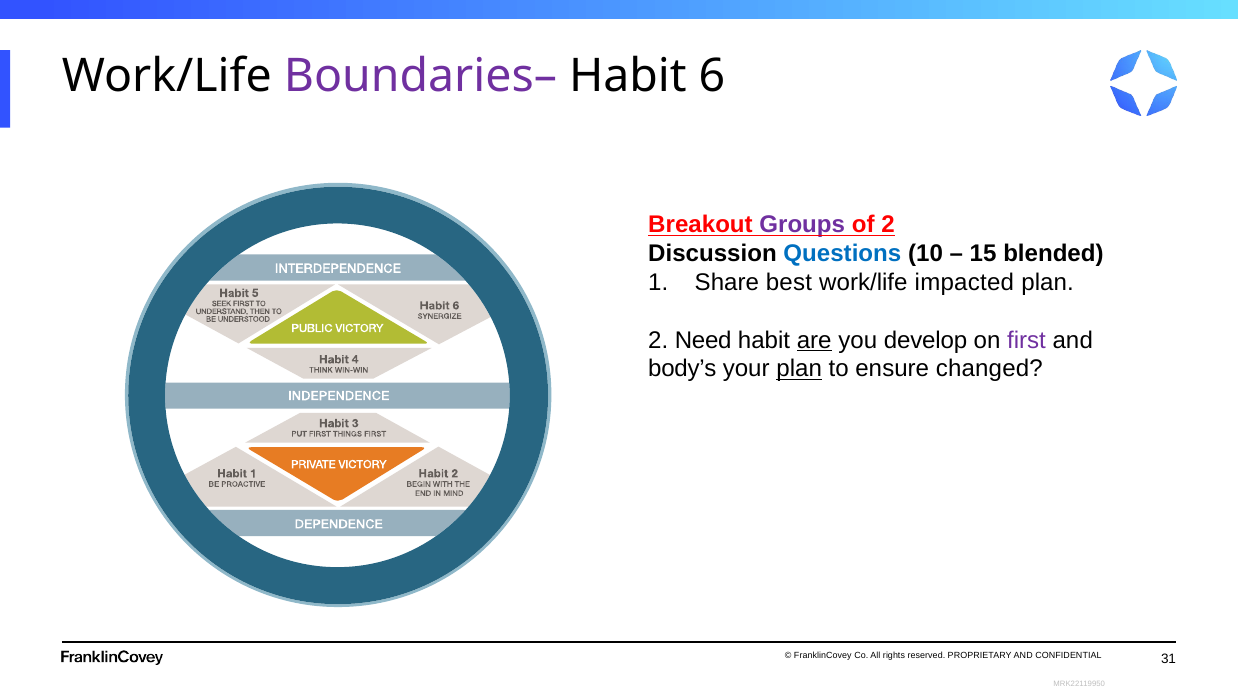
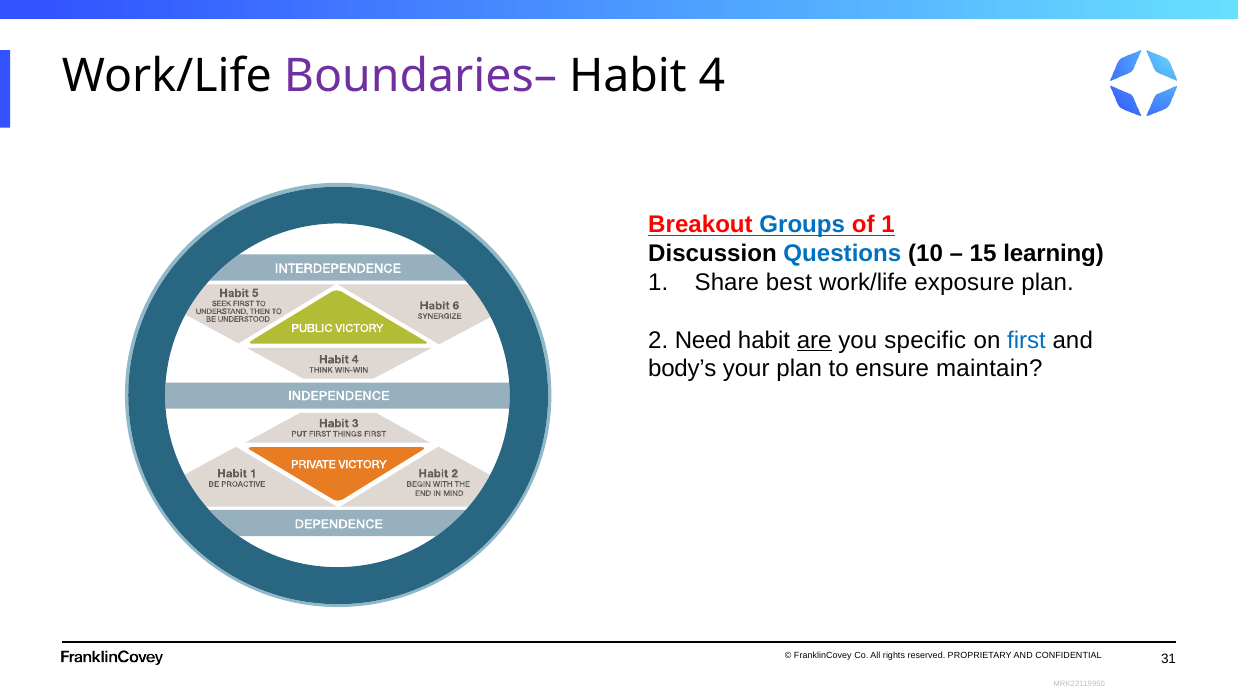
6: 6 -> 4 (712, 76)
Groups colour: purple -> blue (802, 225)
of 2: 2 -> 1 (888, 225)
blended: blended -> learning (1054, 254)
impacted: impacted -> exposure (964, 282)
develop: develop -> specific (925, 340)
first colour: purple -> blue (1026, 340)
plan underline: present -> none (799, 369)
changed: changed -> maintain (989, 369)
